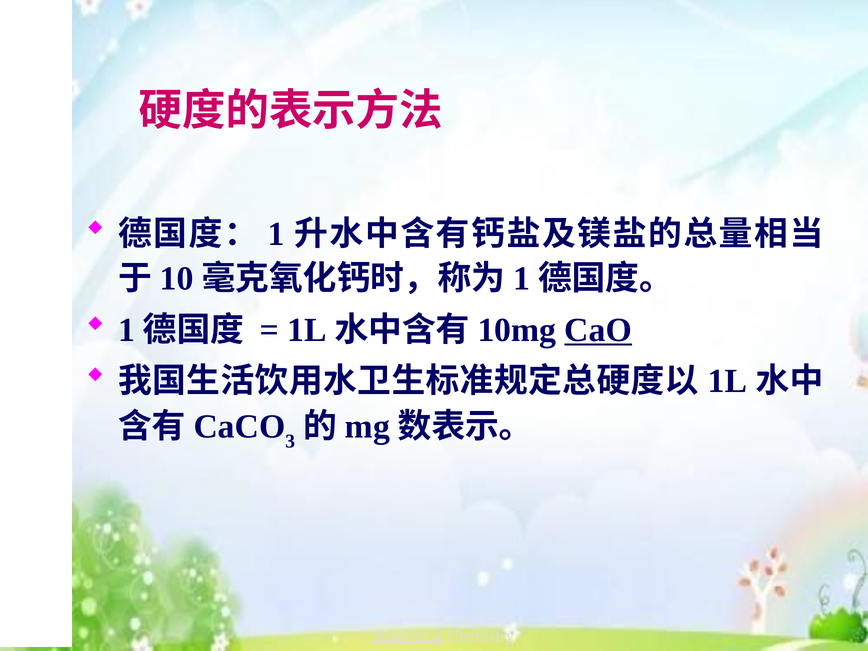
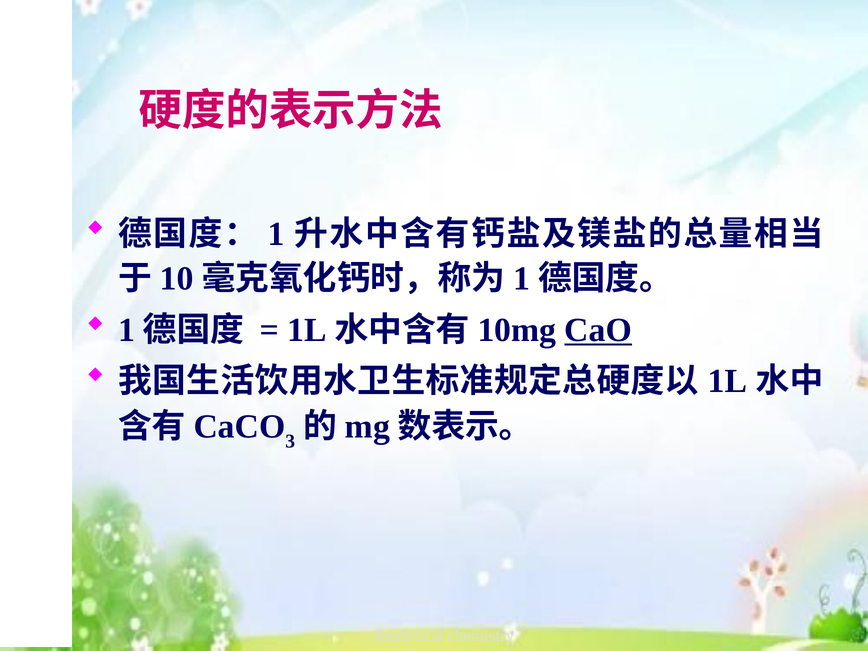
Analytical underline: present -> none (408, 635)
